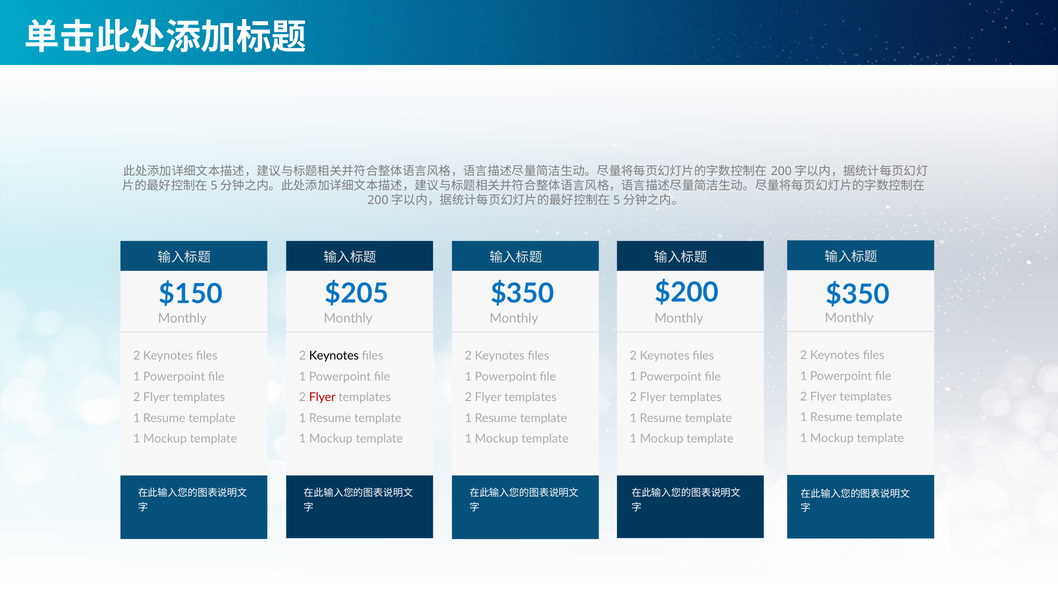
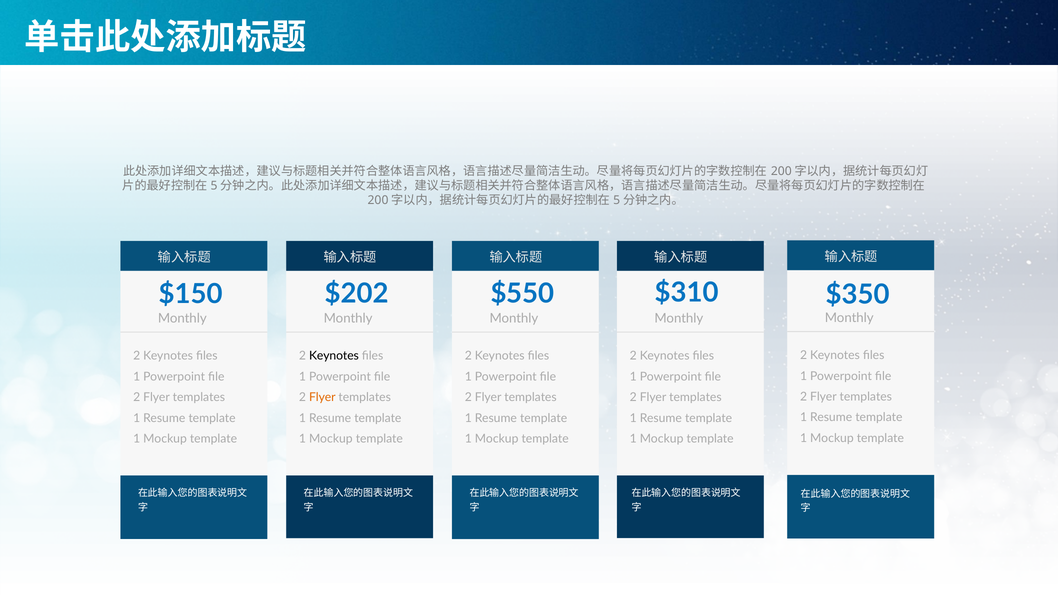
$200: $200 -> $310 (687, 293)
$205: $205 -> $202 (357, 294)
$350: $350 -> $550 (522, 294)
Flyer colour: red -> orange (322, 398)
